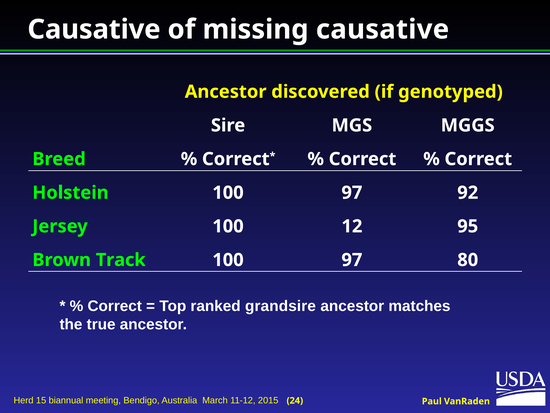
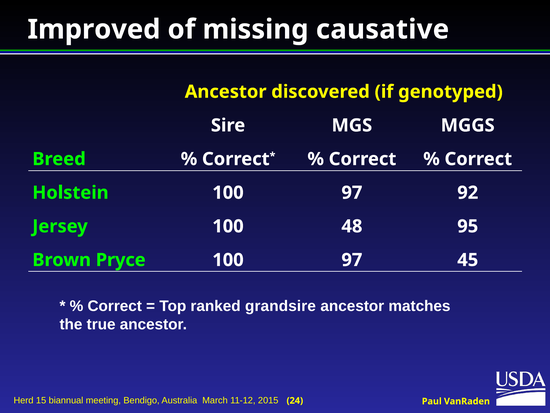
Causative: Causative -> Improved (94, 29)
12: 12 -> 48 (352, 226)
Track: Track -> Pryce (121, 260)
80: 80 -> 45 (468, 260)
